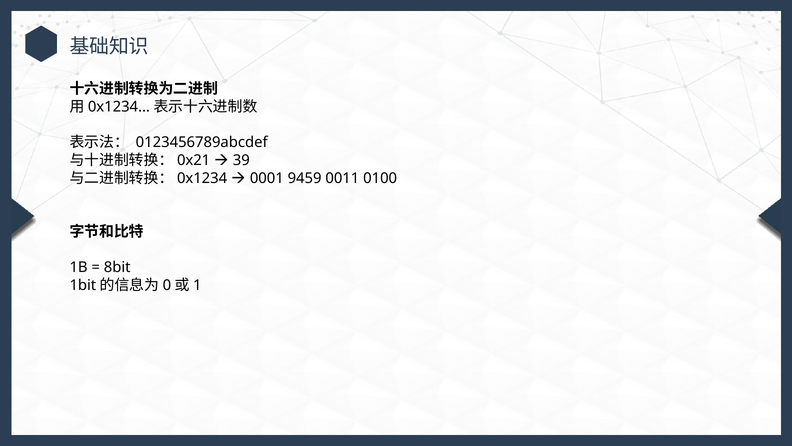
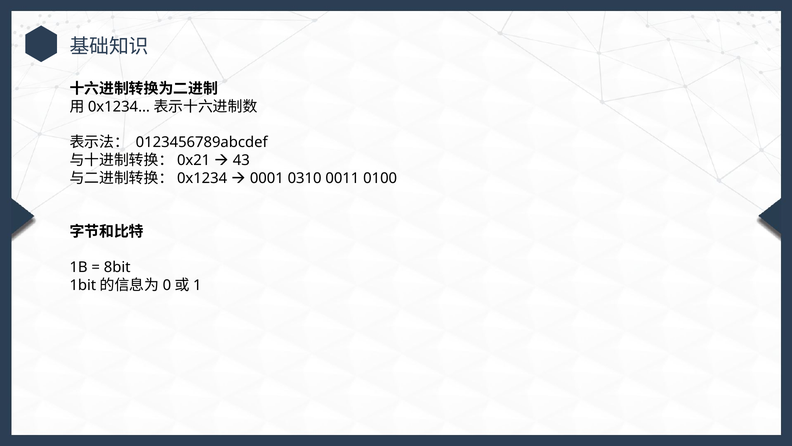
39: 39 -> 43 (241, 160)
9459: 9459 -> 0310 (305, 178)
